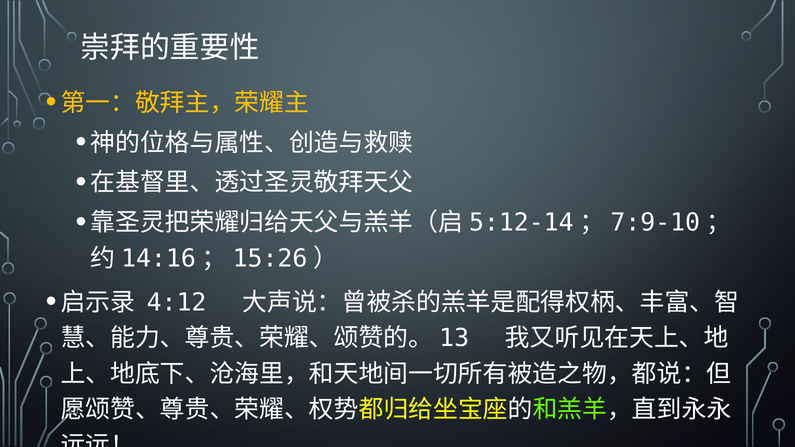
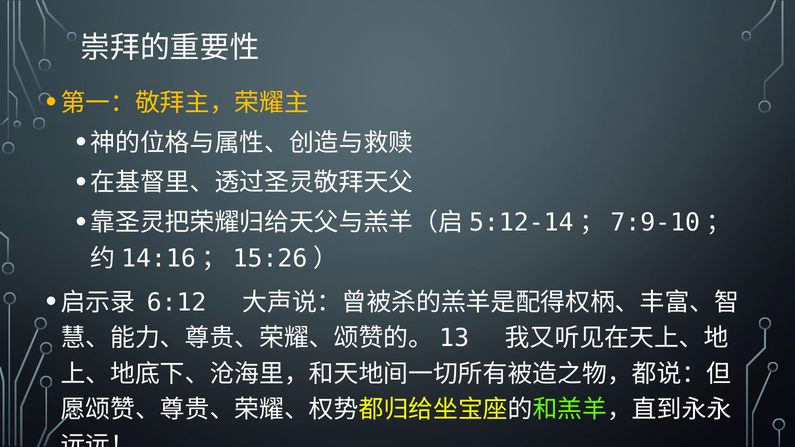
4:12: 4:12 -> 6:12 (177, 303)
